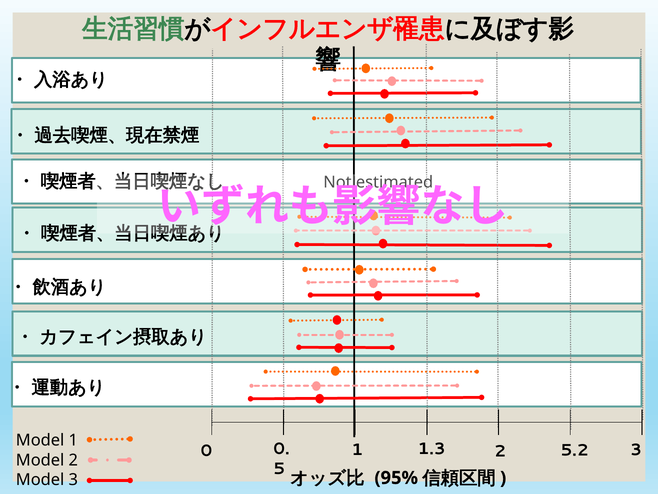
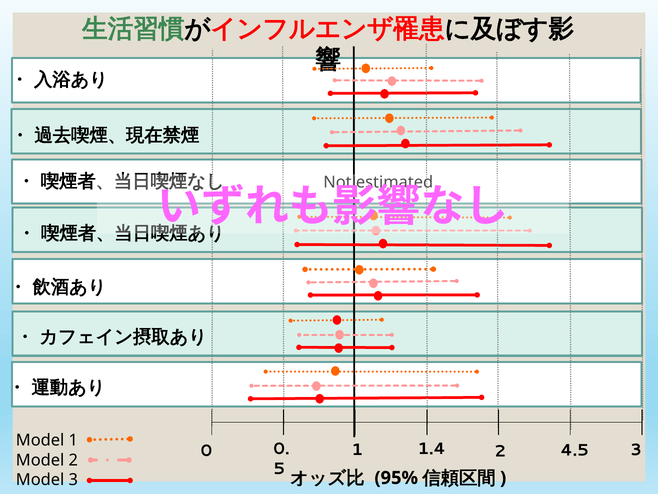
1.3: 1.3 -> 1.4 (432, 449)
5.2: 5.2 -> 4.5 (575, 450)
